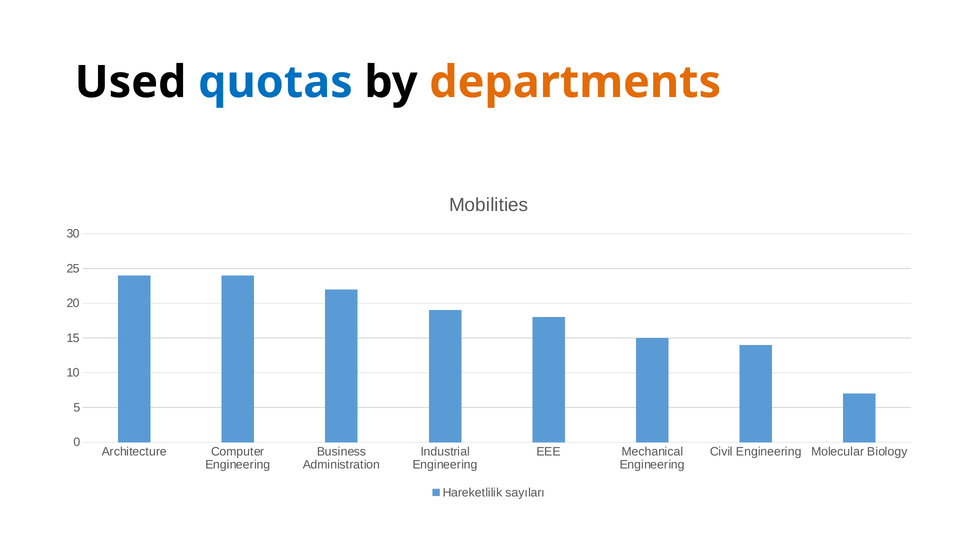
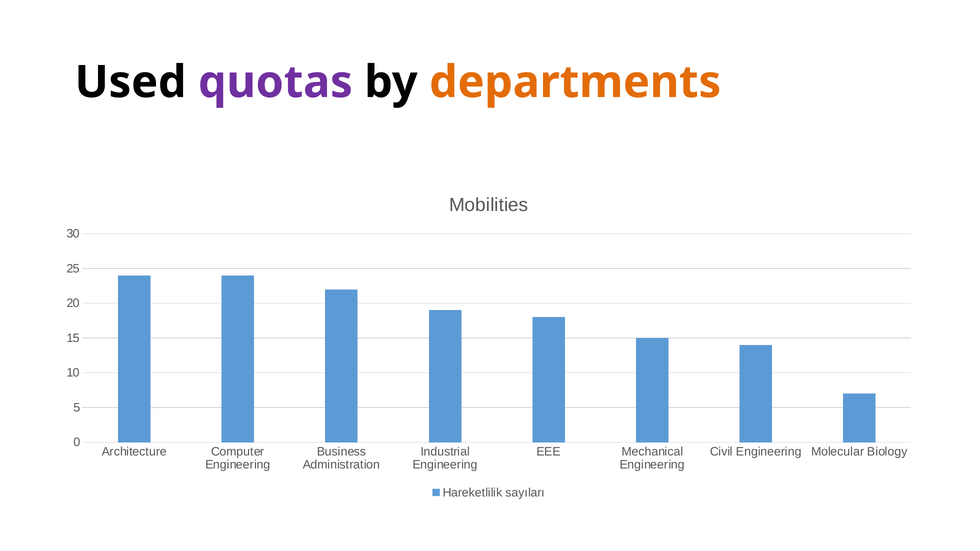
quotas colour: blue -> purple (275, 82)
